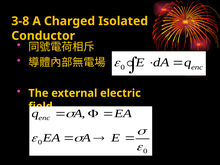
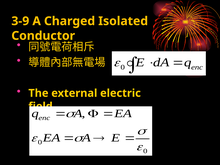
3-8: 3-8 -> 3-9 (20, 21)
